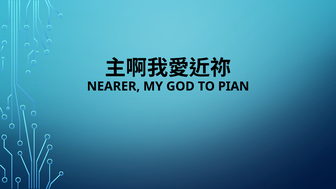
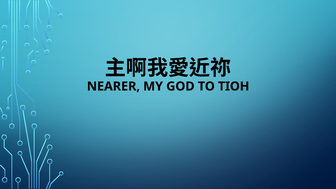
PIAN: PIAN -> TIOH (234, 86)
